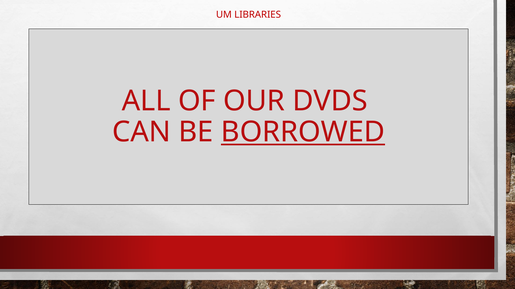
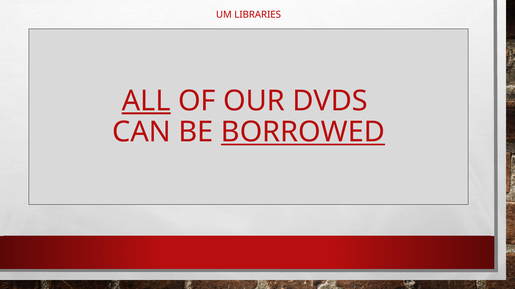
ALL underline: none -> present (146, 101)
